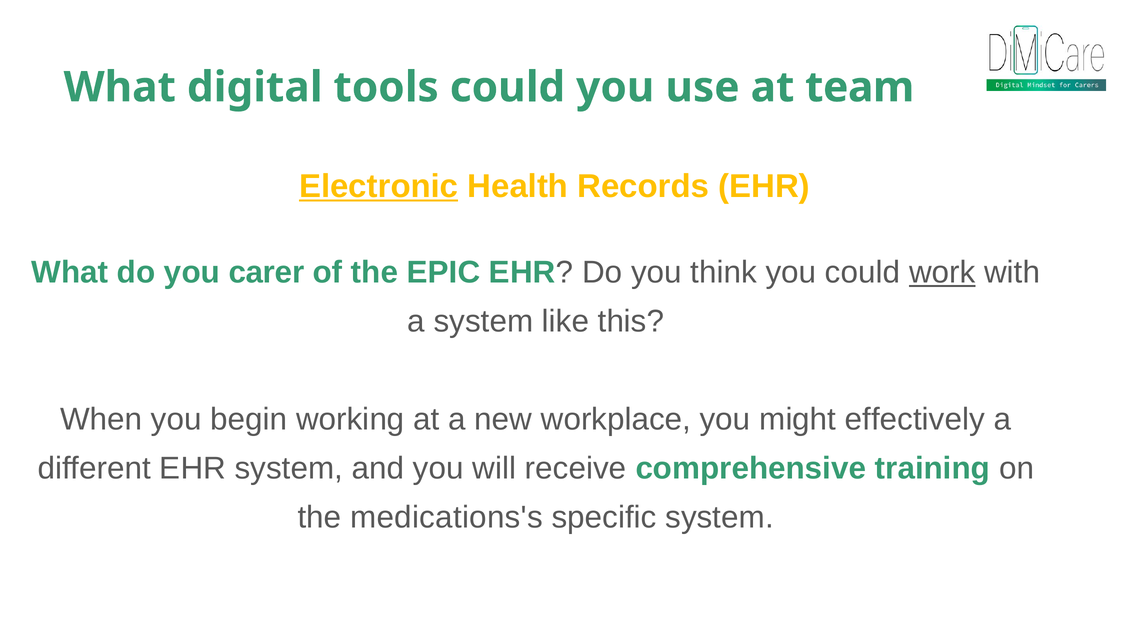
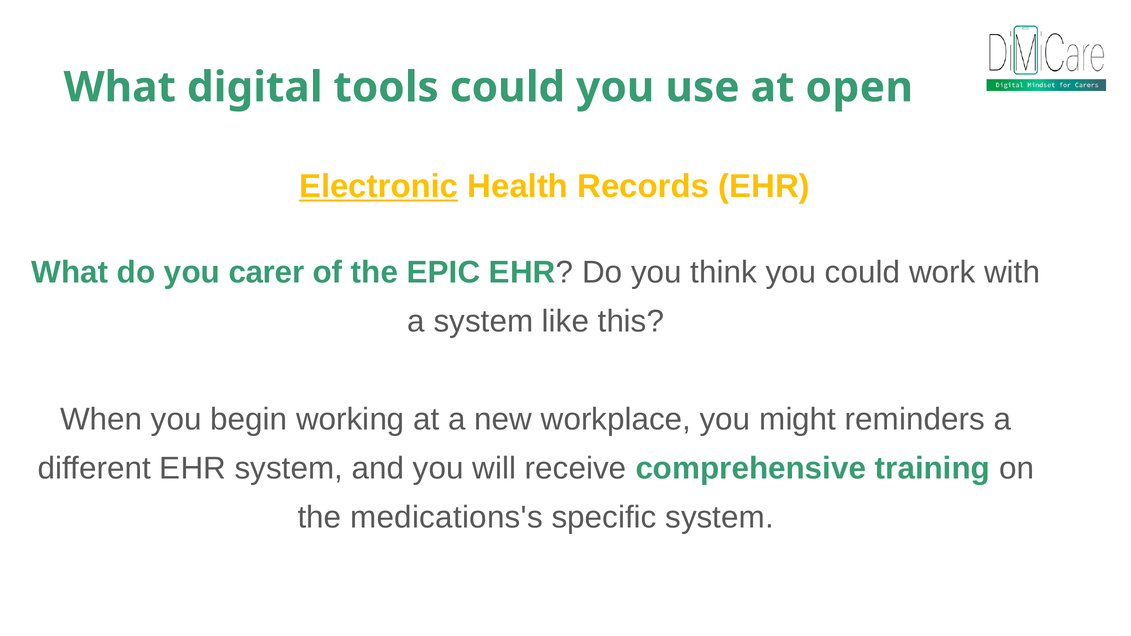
team: team -> open (859, 87)
work underline: present -> none (942, 273)
effectively: effectively -> reminders (915, 420)
